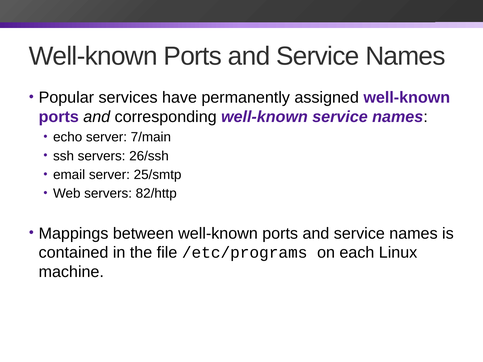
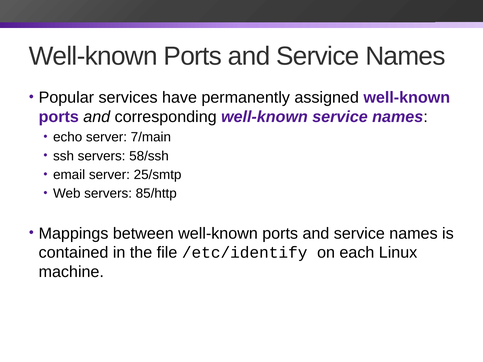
26/ssh: 26/ssh -> 58/ssh (149, 156)
82/http: 82/http -> 85/http (156, 194)
/etc/programs: /etc/programs -> /etc/identify (245, 253)
